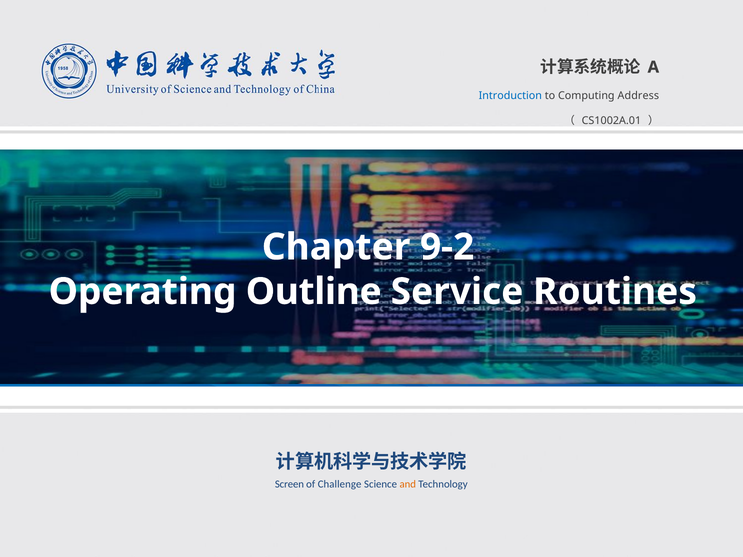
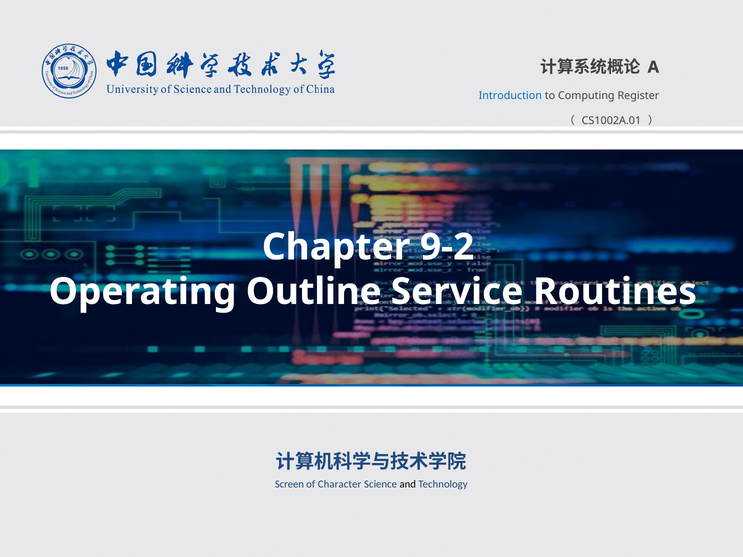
Address: Address -> Register (638, 96)
Challenge: Challenge -> Character (340, 485)
and colour: orange -> black (408, 485)
